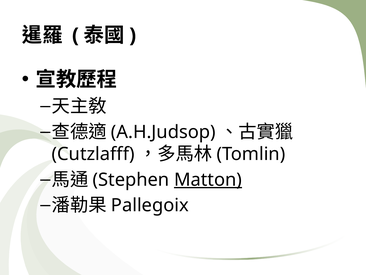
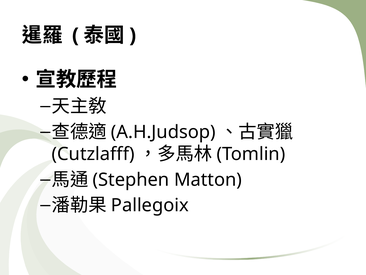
Matton underline: present -> none (208, 179)
